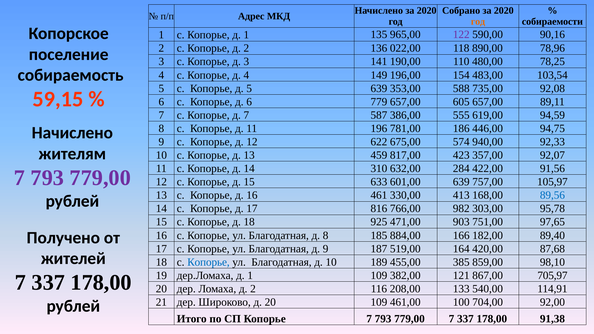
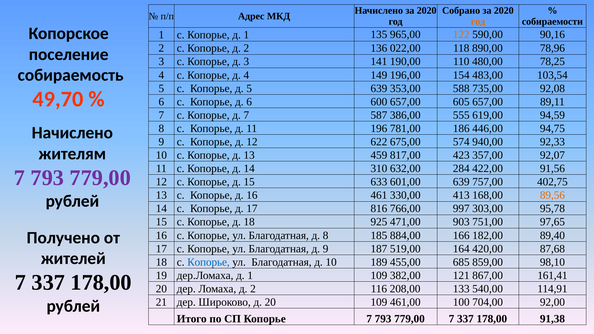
122 colour: purple -> orange (461, 34)
59,15: 59,15 -> 49,70 (58, 99)
779: 779 -> 600 (379, 102)
105,97: 105,97 -> 402,75 (552, 182)
89,56 colour: blue -> orange (552, 195)
982: 982 -> 997 (461, 209)
385: 385 -> 685 (461, 262)
705,97: 705,97 -> 161,41 (552, 276)
